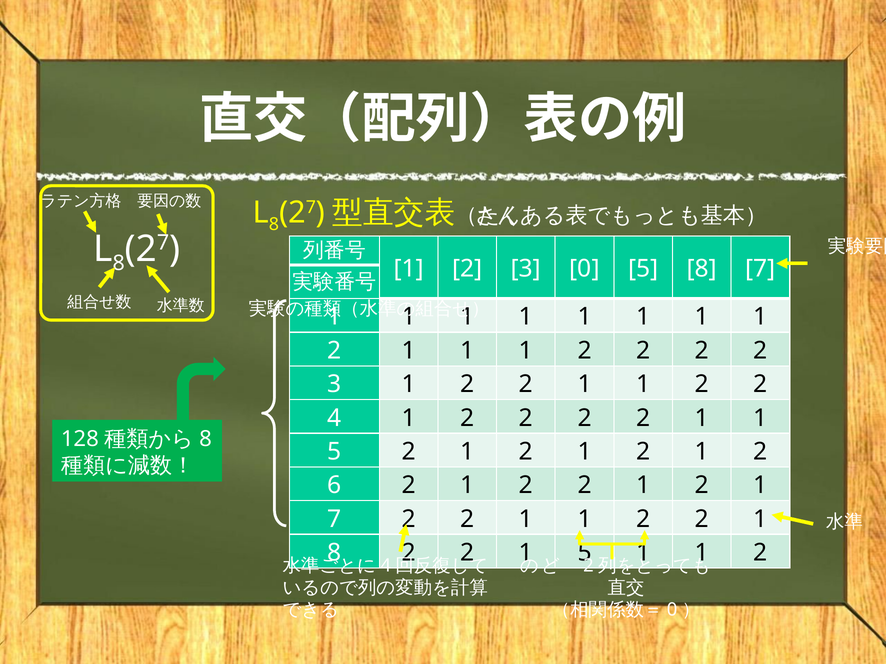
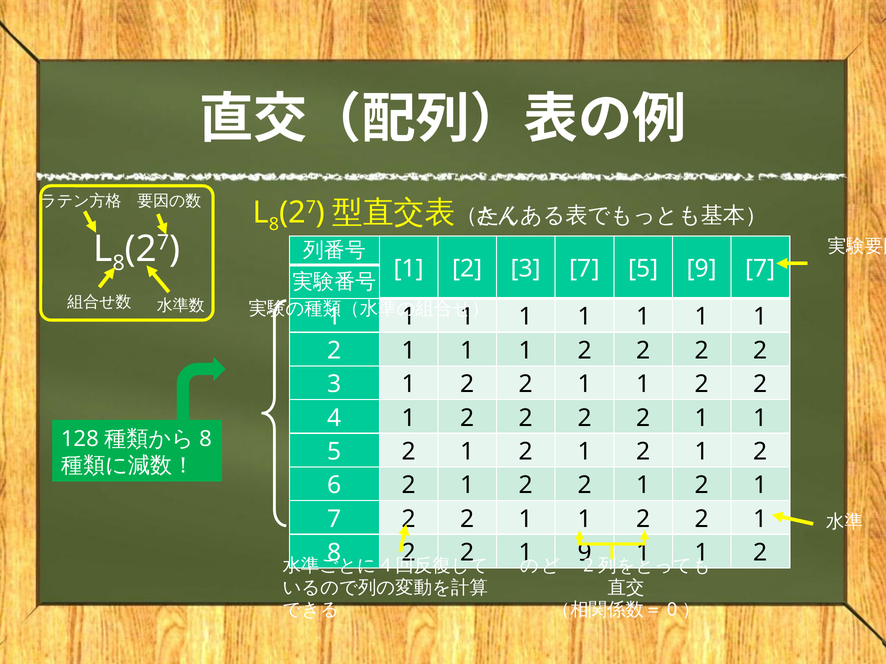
3 0: 0 -> 7 (585, 269)
5 8: 8 -> 9 (702, 269)
5: 5 -> 9 (585, 553)
